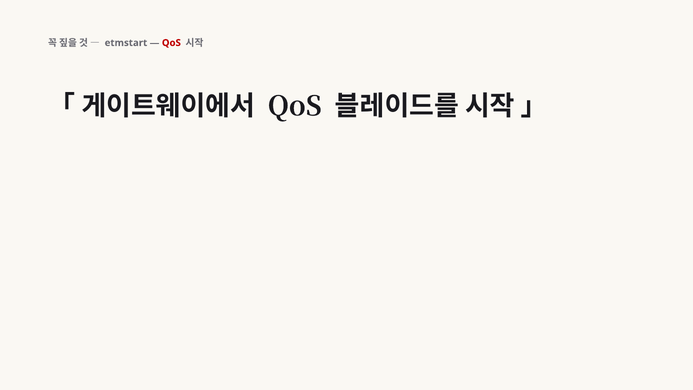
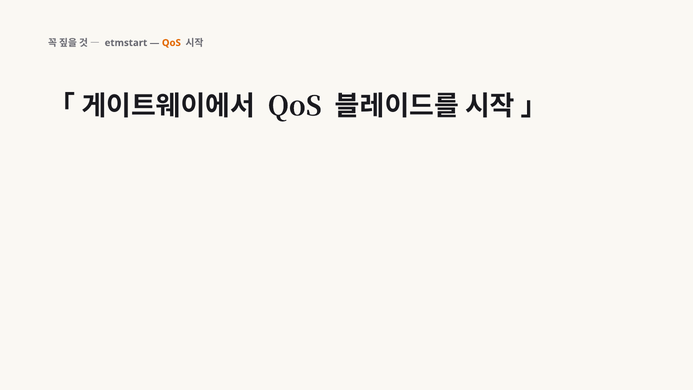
QoS colour: red -> orange (171, 43)
